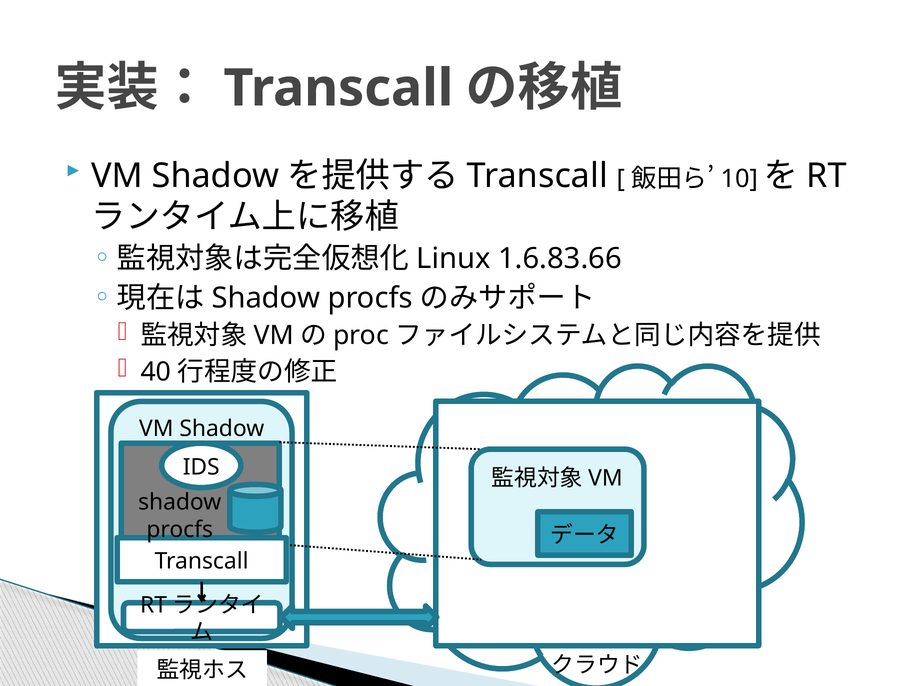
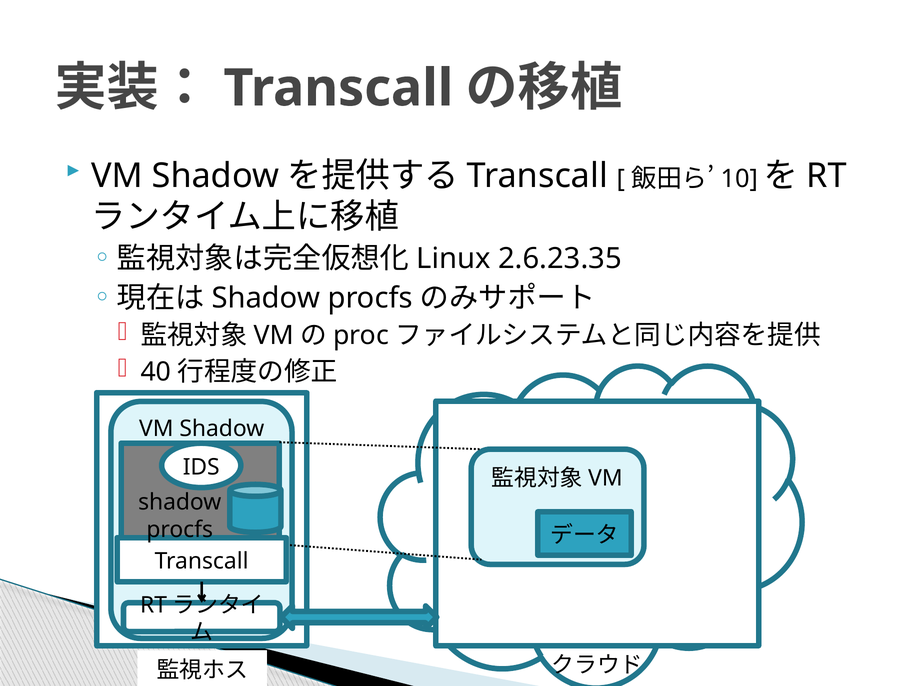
1.6.83.66: 1.6.83.66 -> 2.6.23.35 (560, 259)
